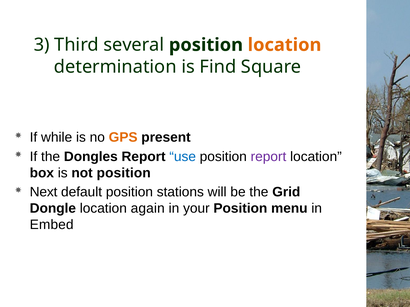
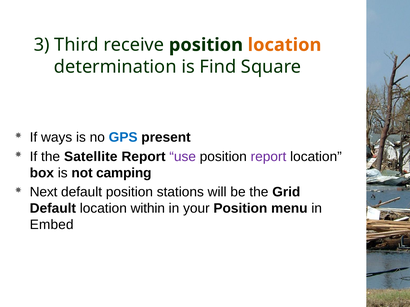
several: several -> receive (134, 45)
while: while -> ways (57, 138)
GPS colour: orange -> blue (123, 138)
Dongles: Dongles -> Satellite (91, 157)
use colour: blue -> purple (183, 157)
not position: position -> camping (124, 173)
Dongle: Dongle -> Default (53, 209)
again: again -> within (148, 209)
